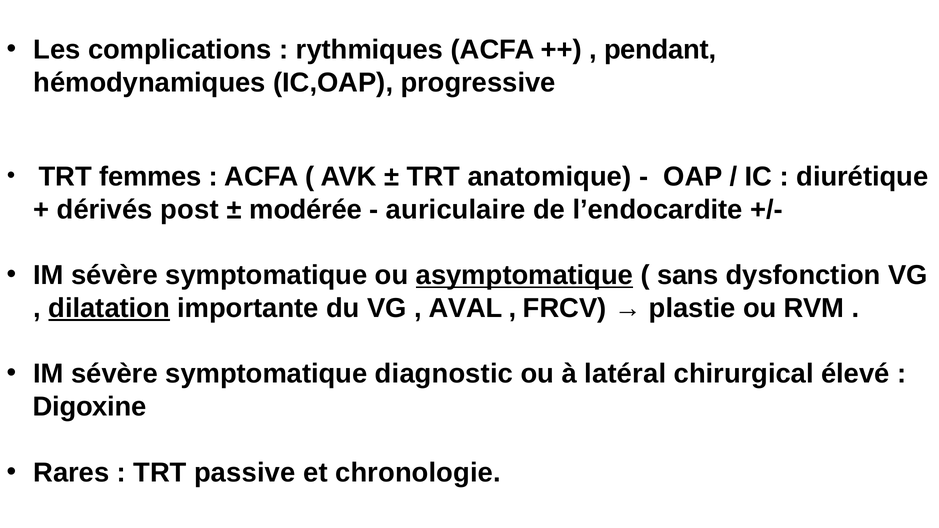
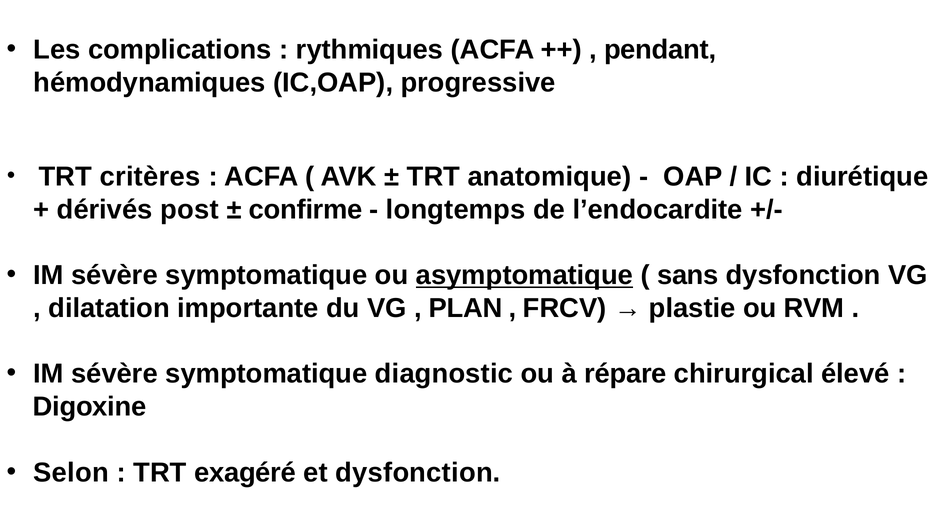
femmes: femmes -> critères (150, 177)
modérée: modérée -> confirme (306, 210)
auriculaire: auriculaire -> longtemps (456, 210)
dilatation underline: present -> none (109, 308)
AVAL: AVAL -> PLAN (466, 308)
latéral: latéral -> répare (626, 374)
Rares: Rares -> Selon (71, 473)
passive: passive -> exagéré (245, 473)
et chronologie: chronologie -> dysfonction (418, 473)
